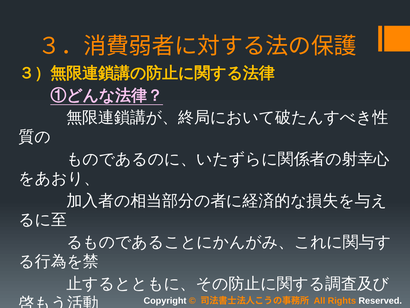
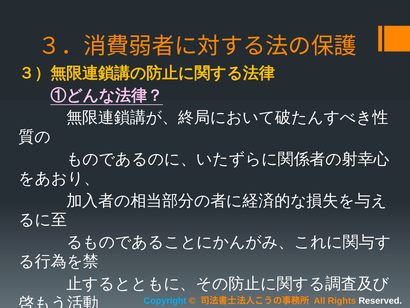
Copyright colour: white -> light blue (165, 300)
